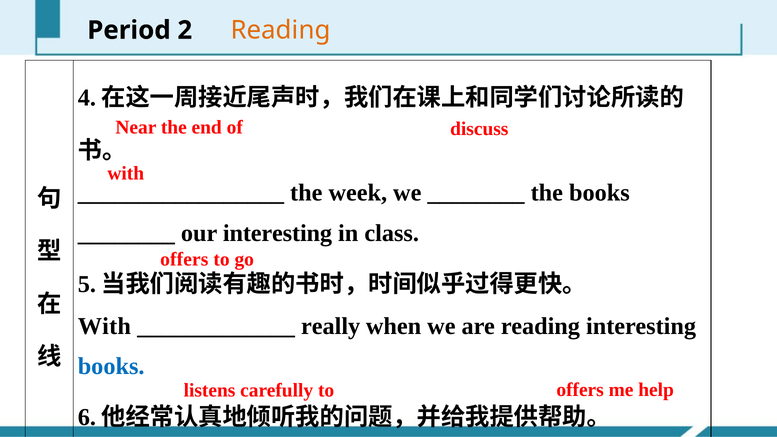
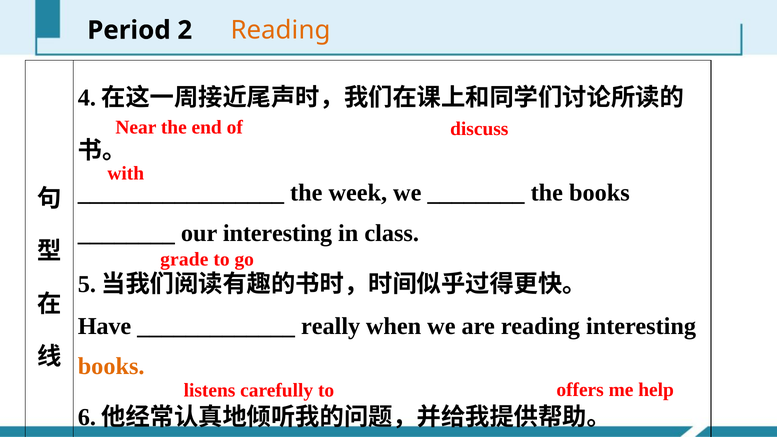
offers: offers -> grade (184, 259)
With: With -> Have (104, 326)
books colour: blue -> orange (111, 367)
